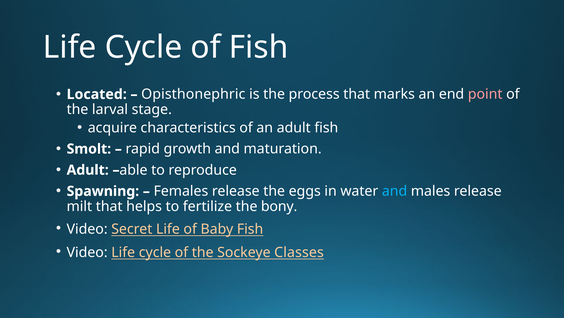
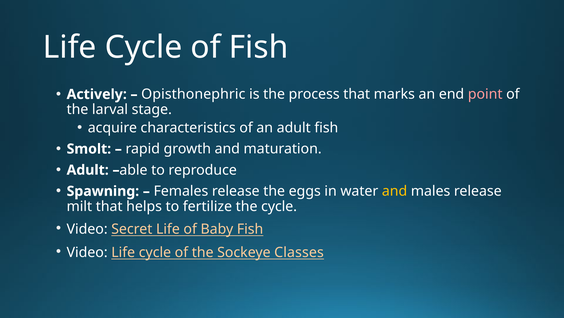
Located: Located -> Actively (97, 94)
and colour: light blue -> yellow (395, 191)
the bony: bony -> cycle (279, 206)
